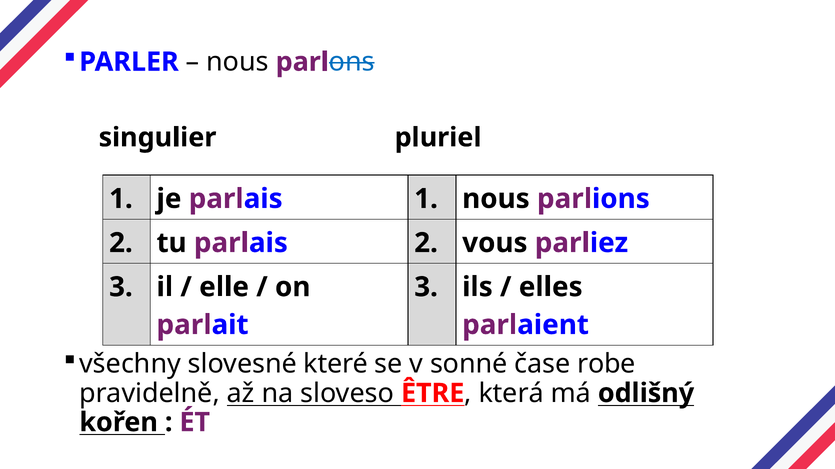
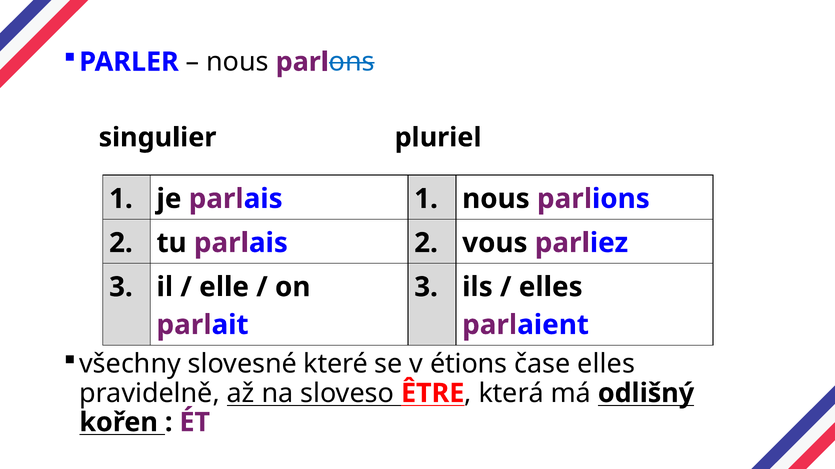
sonné: sonné -> étions (469, 365)
čase robe: robe -> elles (606, 365)
